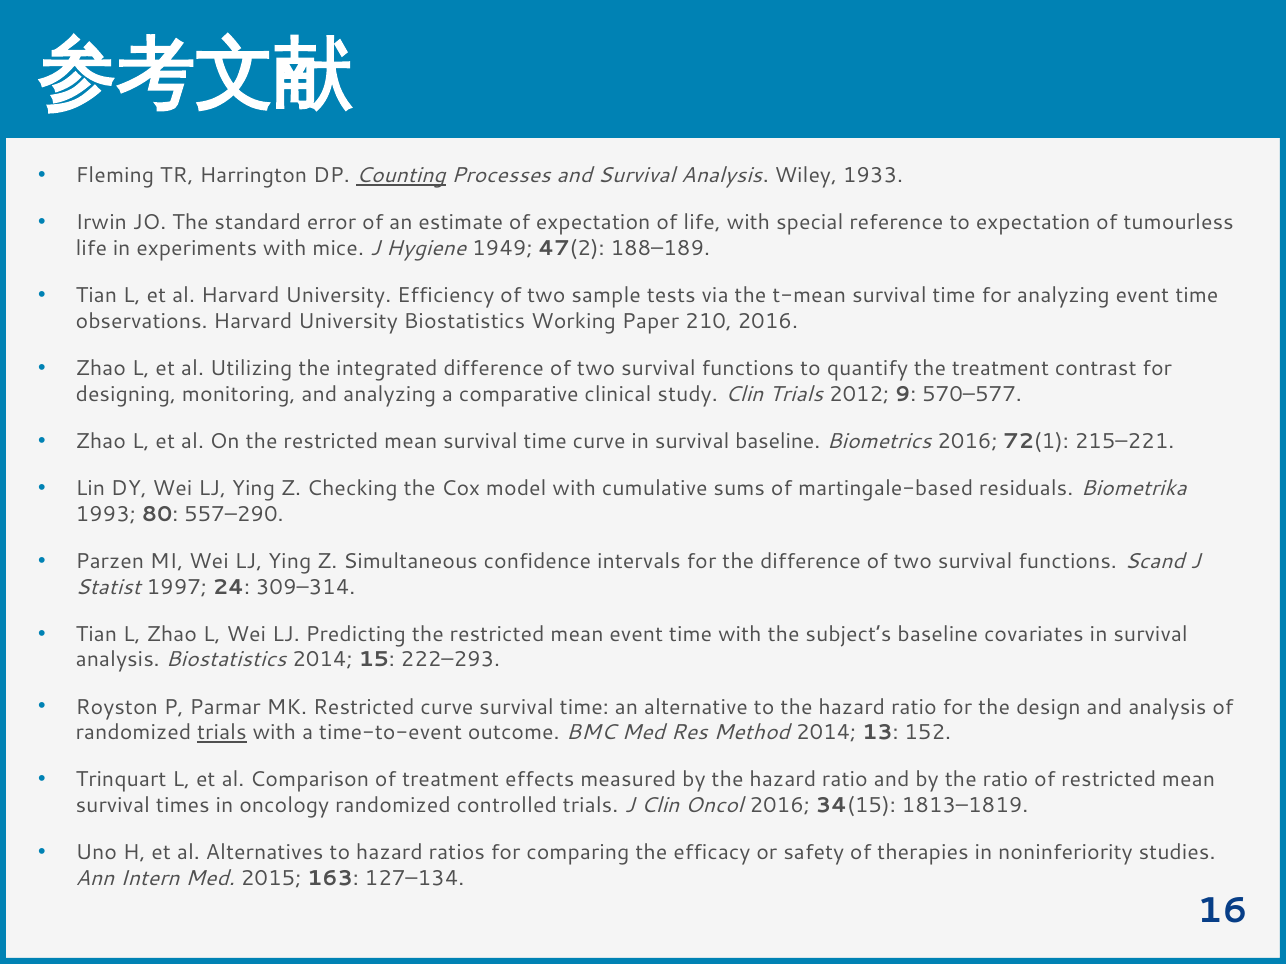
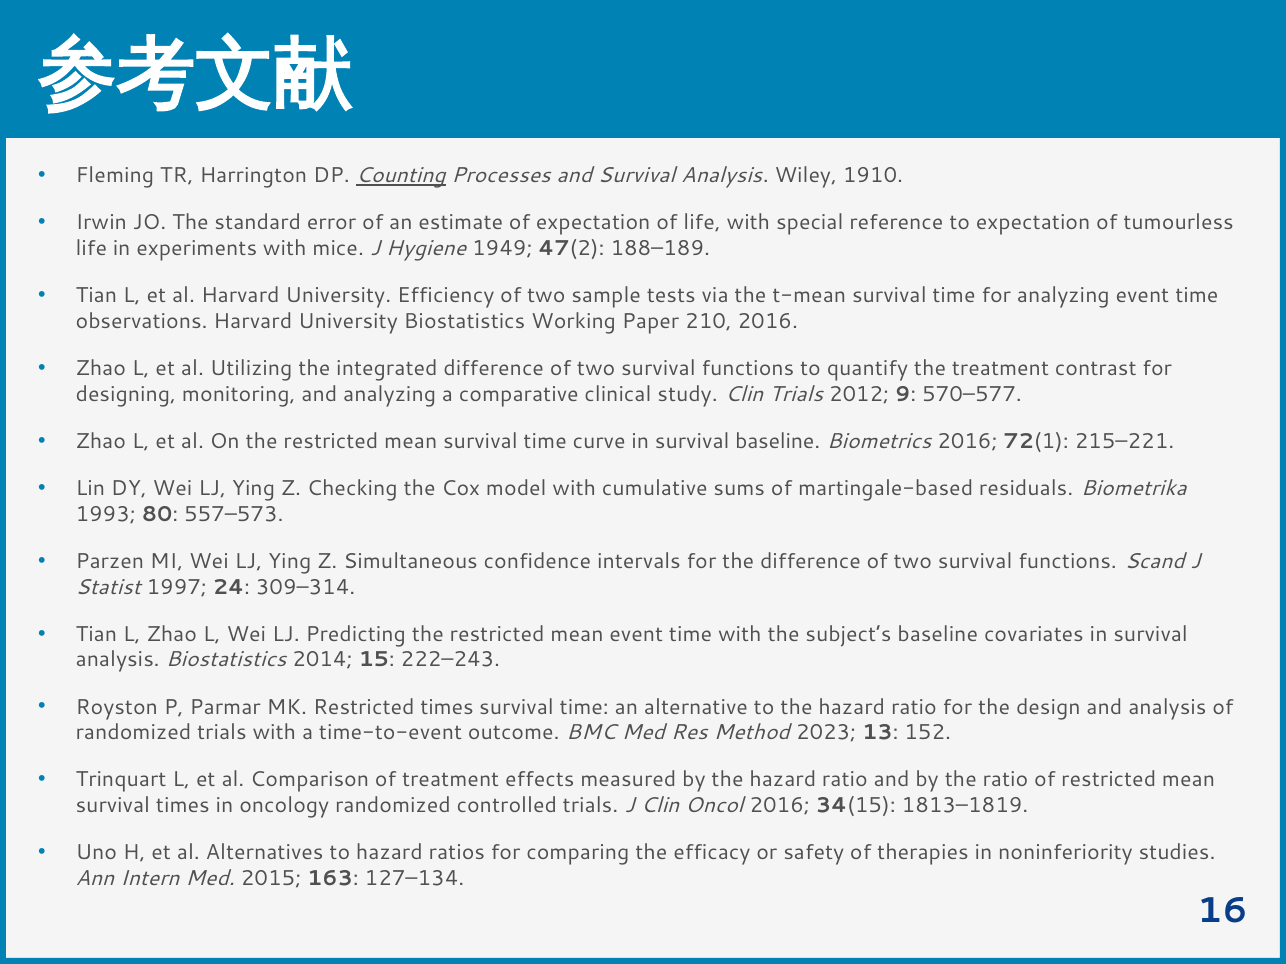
1933: 1933 -> 1910 (873, 176)
557–290: 557–290 -> 557–573 (234, 514)
222–293: 222–293 -> 222–243 (450, 660)
Restricted curve: curve -> times (447, 707)
trials underline: present -> none (222, 733)
Method 2014: 2014 -> 2023 (826, 733)
